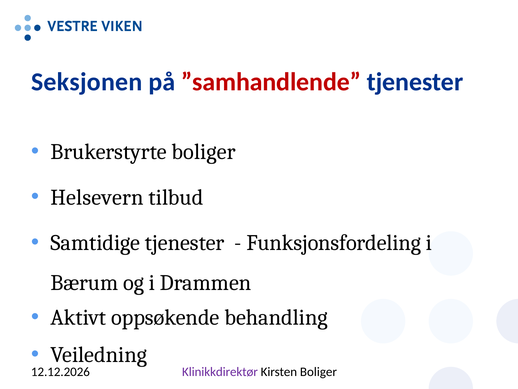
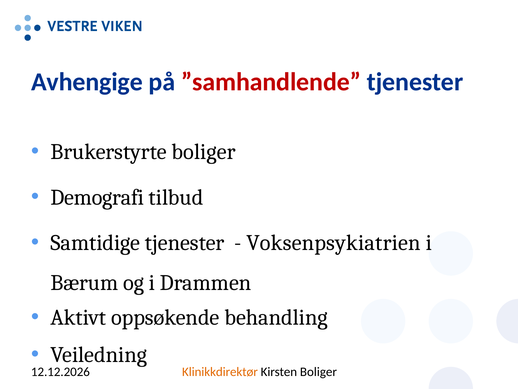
Seksjonen: Seksjonen -> Avhengige (87, 82)
Helsevern: Helsevern -> Demografi (97, 197)
Funksjonsfordeling: Funksjonsfordeling -> Voksenpsykiatrien (333, 242)
Klinikkdirektør colour: purple -> orange (220, 371)
